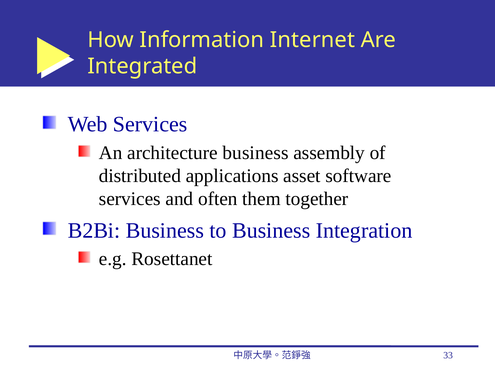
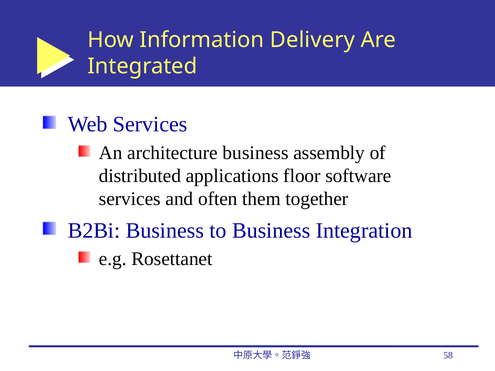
Internet: Internet -> Delivery (312, 40)
asset: asset -> floor (302, 176)
33: 33 -> 58 (448, 355)
